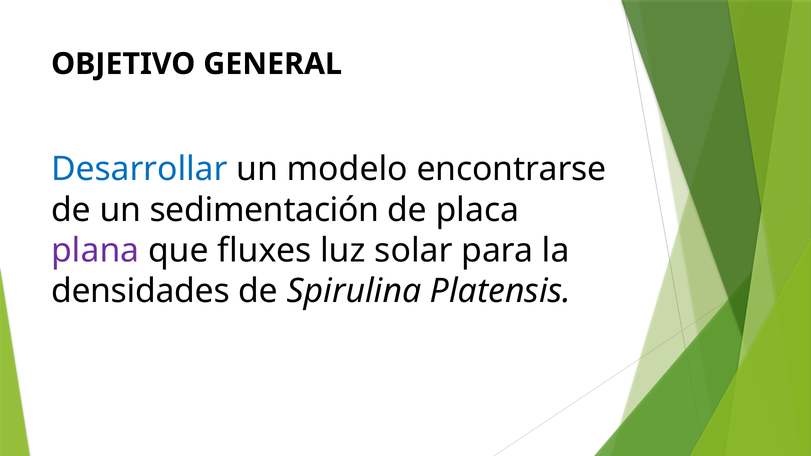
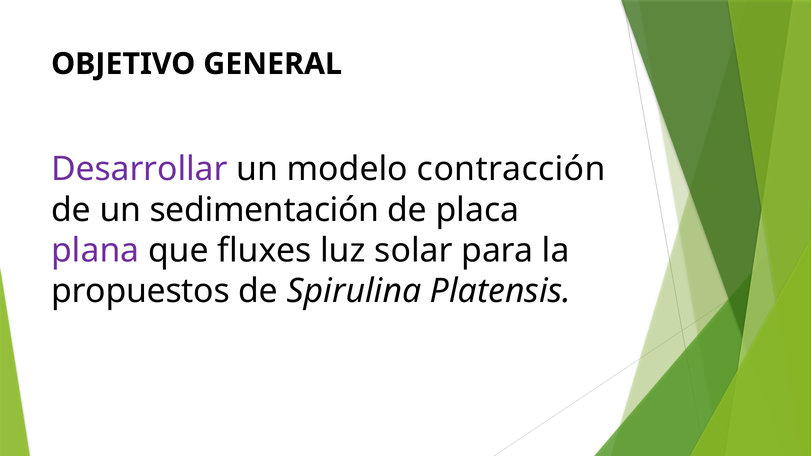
Desarrollar colour: blue -> purple (139, 169)
encontrarse: encontrarse -> contracción (511, 169)
densidades: densidades -> propuestos (140, 291)
